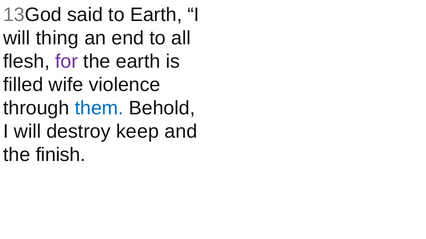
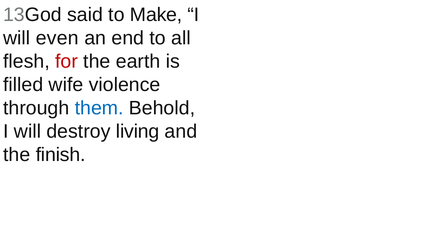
to Earth: Earth -> Make (156, 15)
thing: thing -> even (57, 38)
for colour: purple -> red (67, 61)
keep: keep -> living (138, 132)
